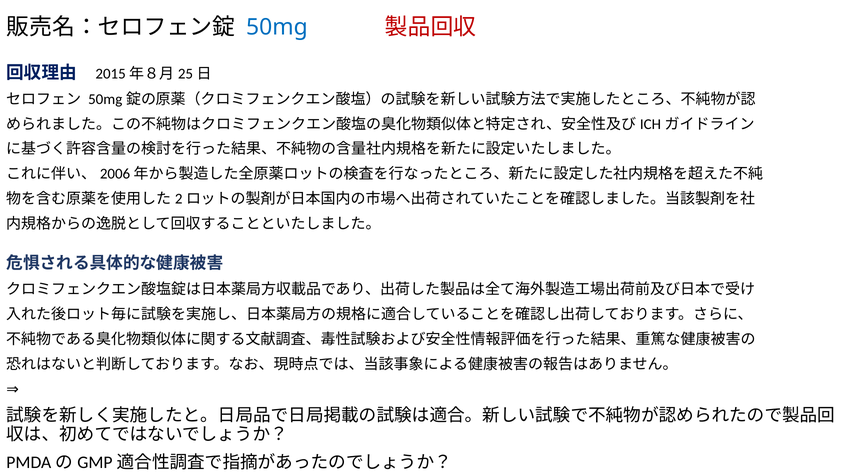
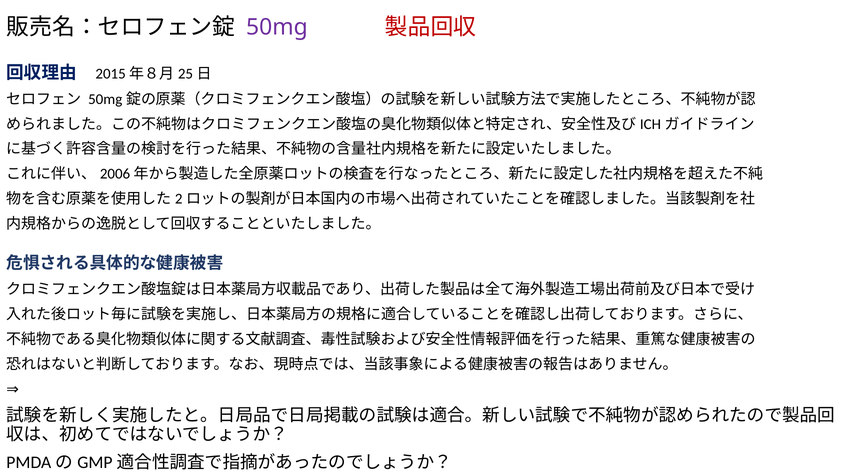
50mg colour: blue -> purple (277, 27)
